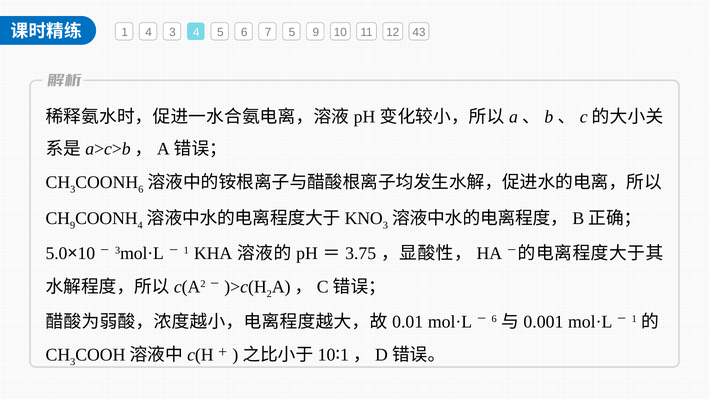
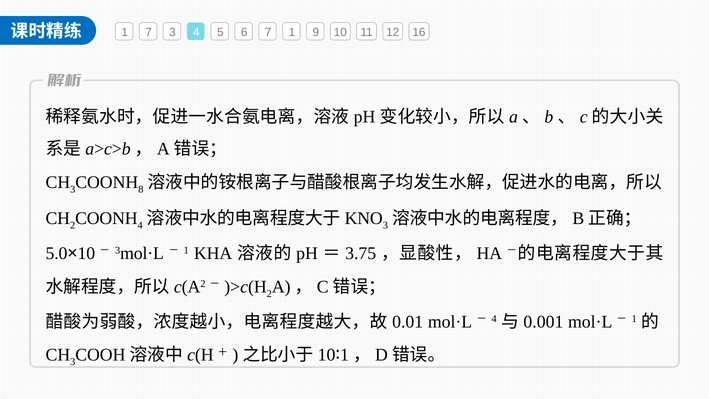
1 4: 4 -> 7 (149, 32)
7 5: 5 -> 1 (292, 32)
43: 43 -> 16 (419, 32)
6: 6 -> 8 (141, 189)
9: 9 -> 2 (73, 225)
6: 6 -> 4 (494, 319)
